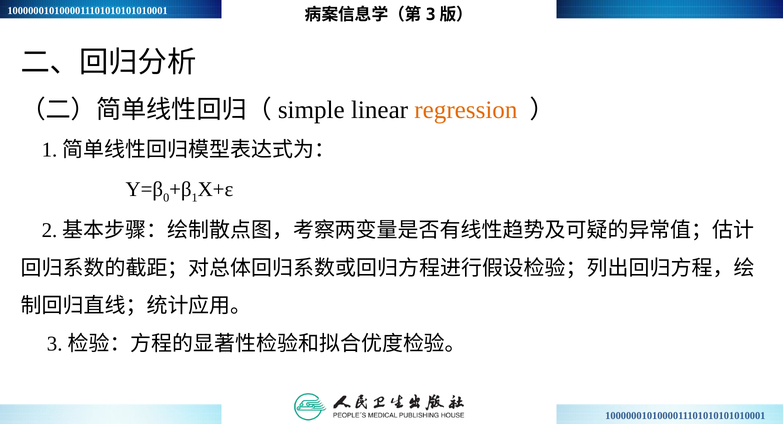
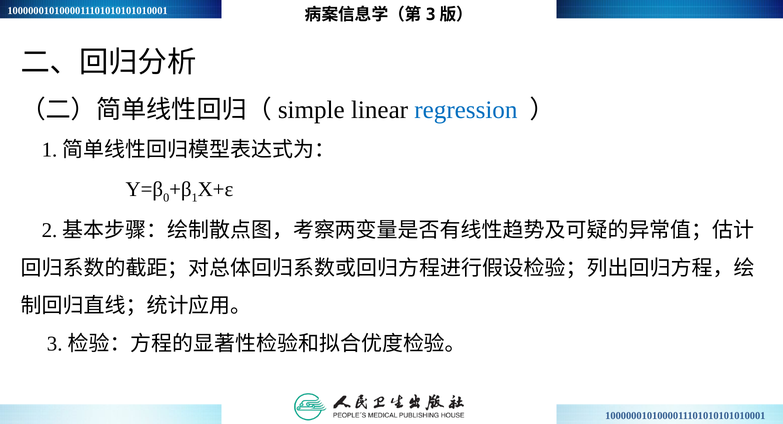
regression colour: orange -> blue (466, 110)
